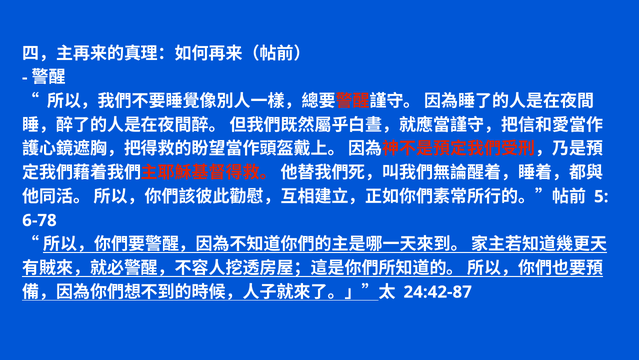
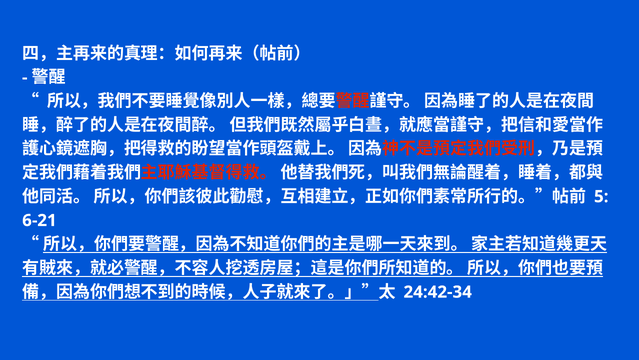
6-78: 6-78 -> 6-21 (39, 220)
24:42-87: 24:42-87 -> 24:42-34 (438, 292)
